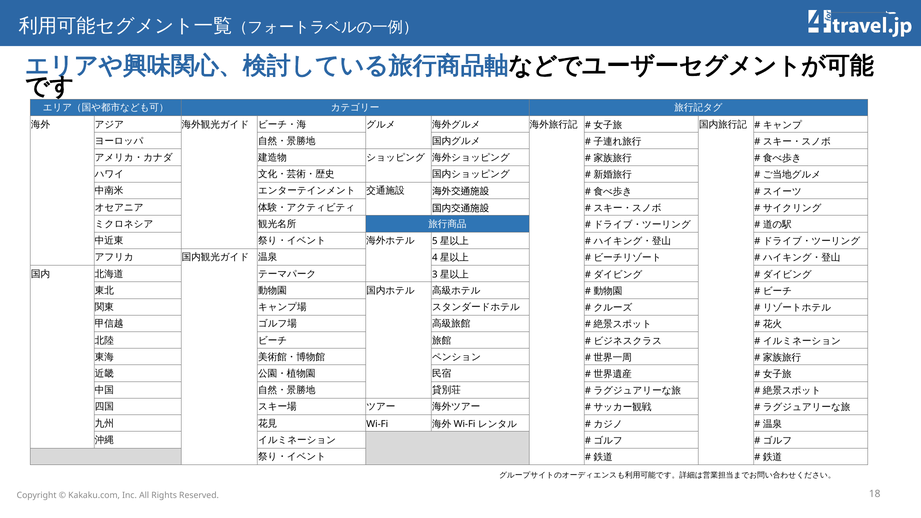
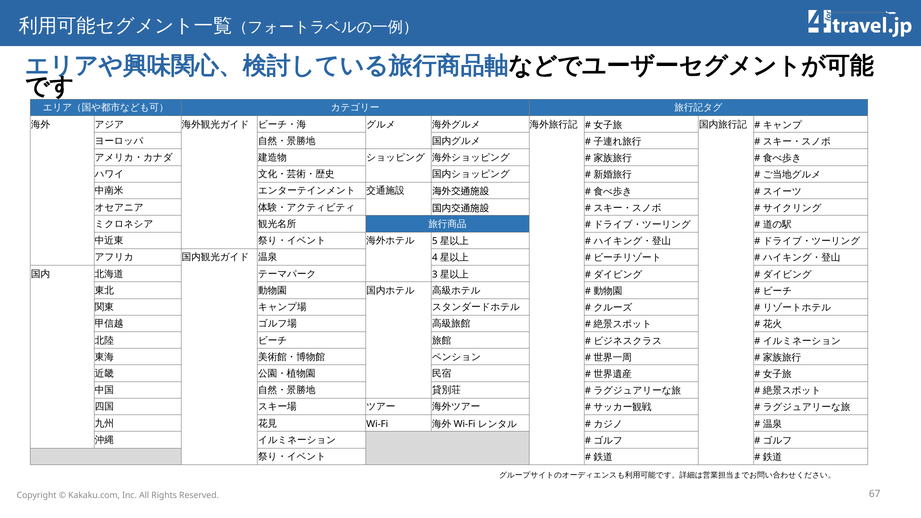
18: 18 -> 67 (875, 494)
